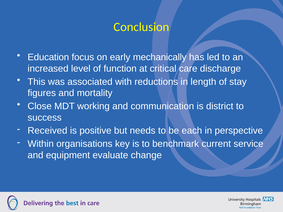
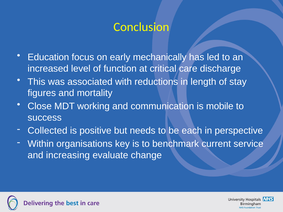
district: district -> mobile (220, 106)
Received: Received -> Collected (47, 131)
equipment: equipment -> increasing (68, 155)
